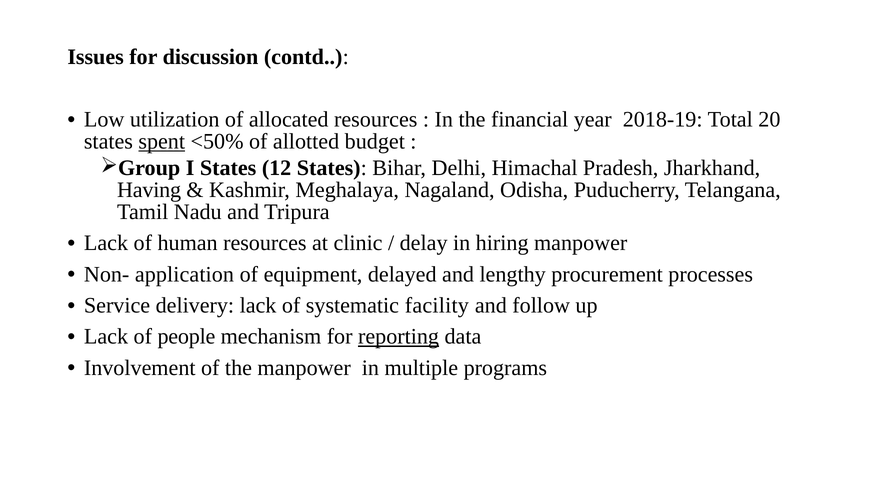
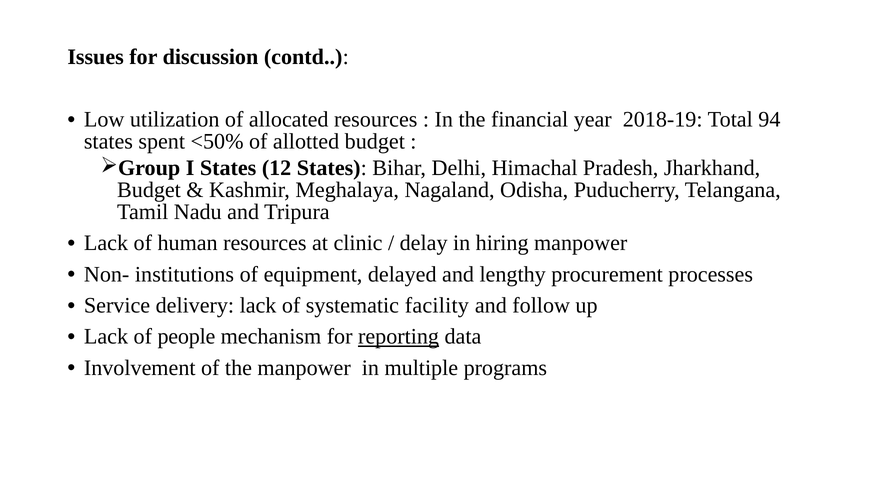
20: 20 -> 94 (769, 120)
spent underline: present -> none (162, 142)
Having: Having -> Budget (149, 190)
application: application -> institutions (184, 274)
